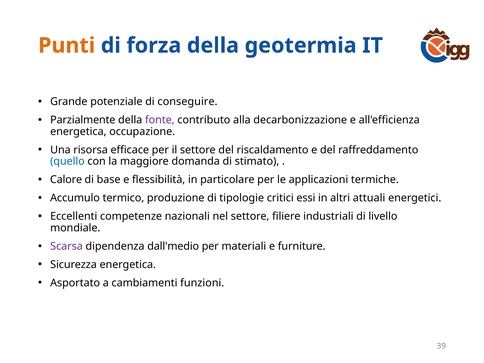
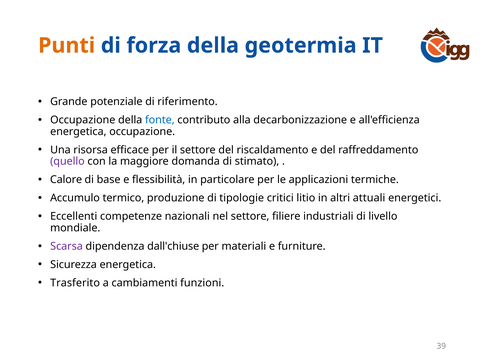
conseguire: conseguire -> riferimento (188, 102)
Parzialmente: Parzialmente -> Occupazione (83, 120)
fonte colour: purple -> blue (160, 120)
quello colour: blue -> purple (67, 161)
essi: essi -> litio (306, 198)
dall'medio: dall'medio -> dall'chiuse (173, 246)
Asportato: Asportato -> Trasferito (75, 283)
